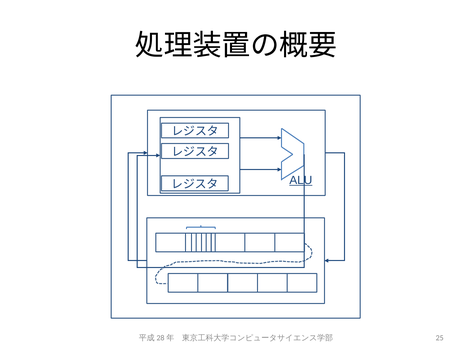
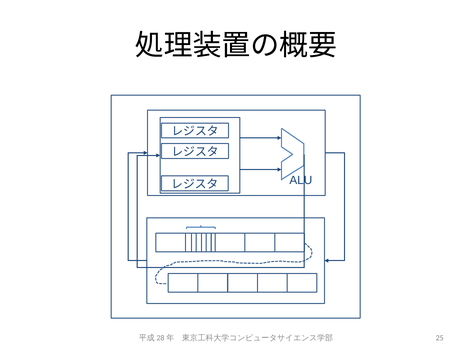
ALU underline: present -> none (301, 180)
